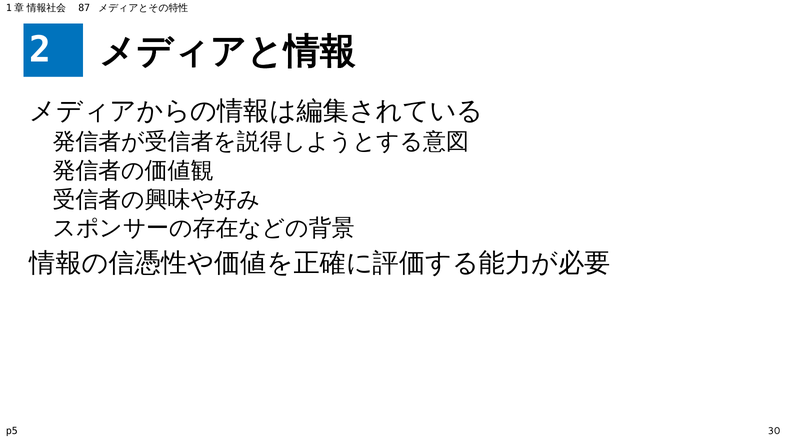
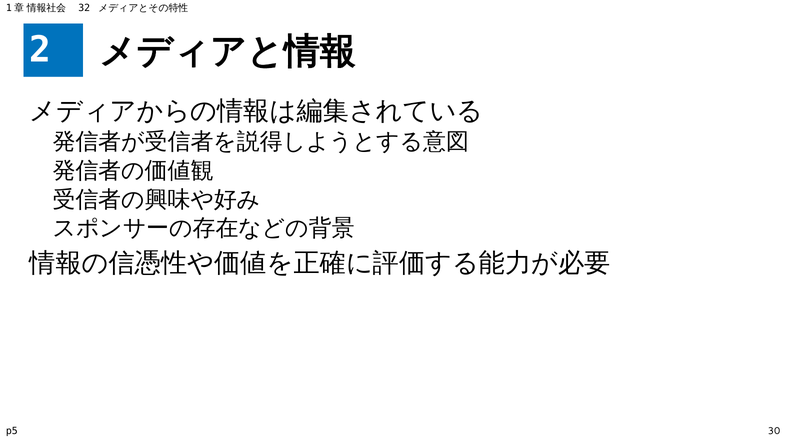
87: 87 -> 32 (84, 8)
